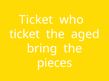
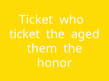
bring: bring -> them (42, 49)
pieces: pieces -> honor (54, 64)
